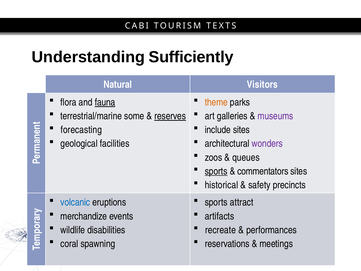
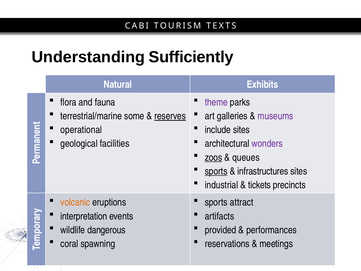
Visitors: Visitors -> Exhibits (262, 85)
fauna underline: present -> none (105, 102)
theme colour: orange -> purple (216, 102)
forecasting: forecasting -> operational (81, 130)
zoos underline: none -> present (213, 157)
commentators: commentators -> infrastructures (263, 171)
historical: historical -> industrial (221, 185)
safety: safety -> tickets (259, 185)
volcanic colour: blue -> orange (75, 202)
merchandize: merchandize -> interpretation (84, 216)
disabilities: disabilities -> dangerous (106, 230)
recreate: recreate -> provided (221, 230)
